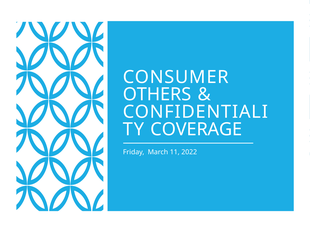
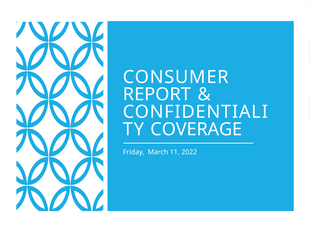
OTHERS: OTHERS -> REPORT (157, 94)
